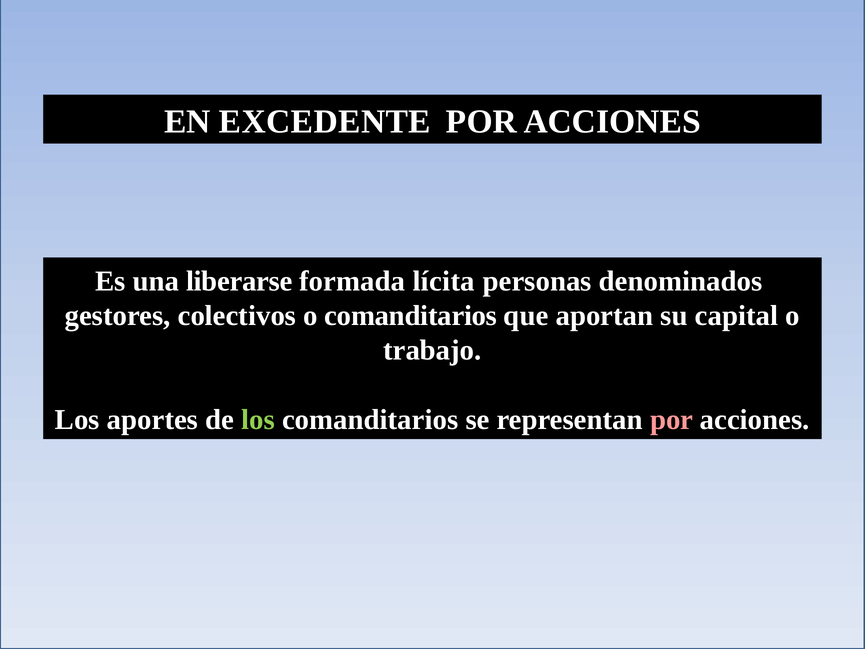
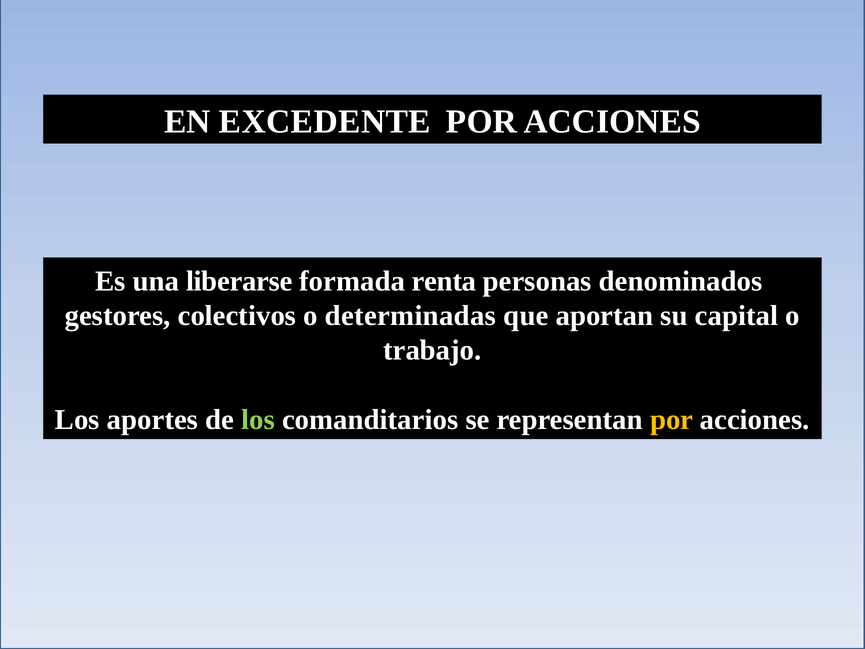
lícita: lícita -> renta (444, 281)
o comanditarios: comanditarios -> determinadas (410, 316)
por colour: pink -> yellow (672, 419)
